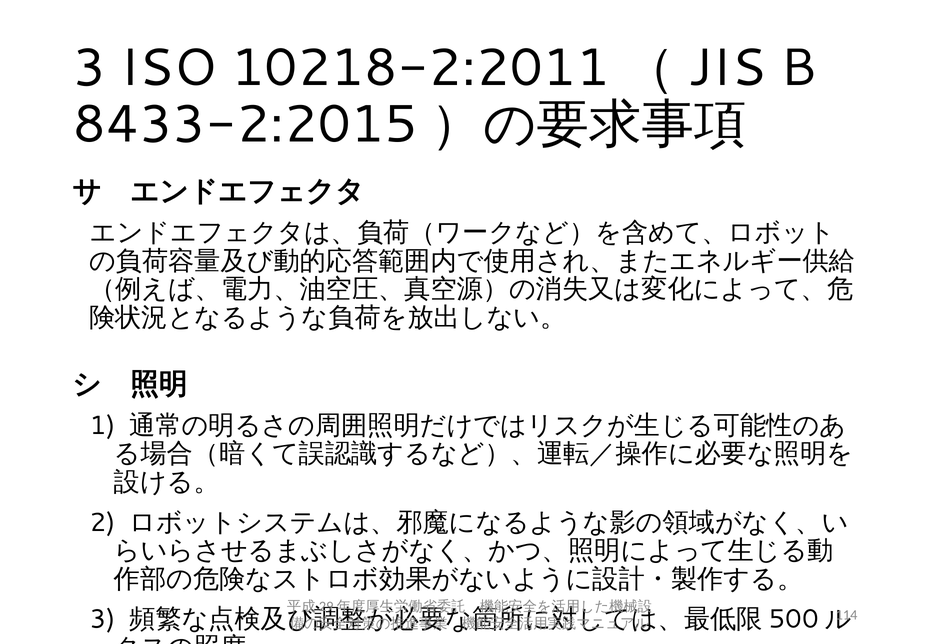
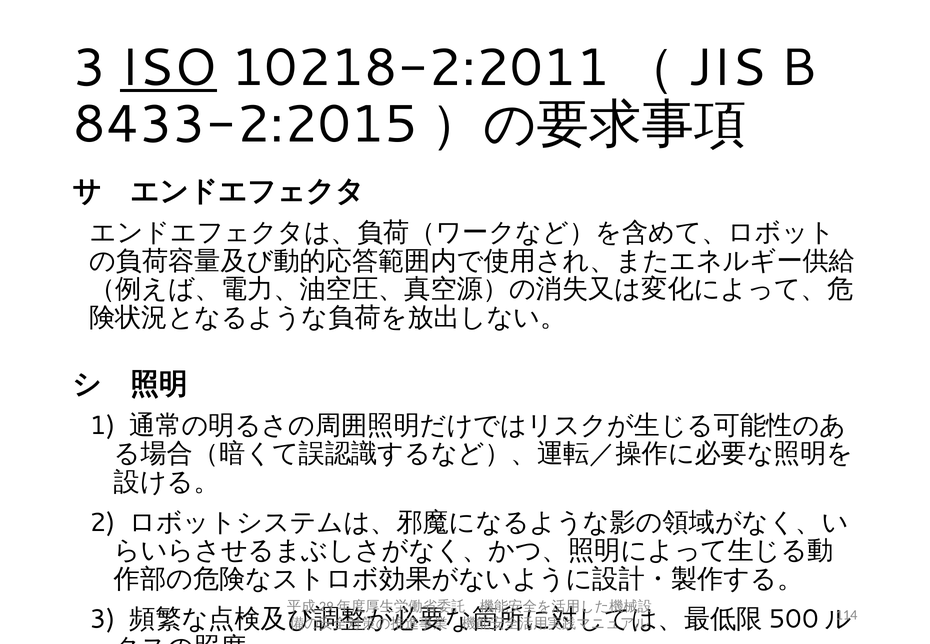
ISO underline: none -> present (168, 68)
